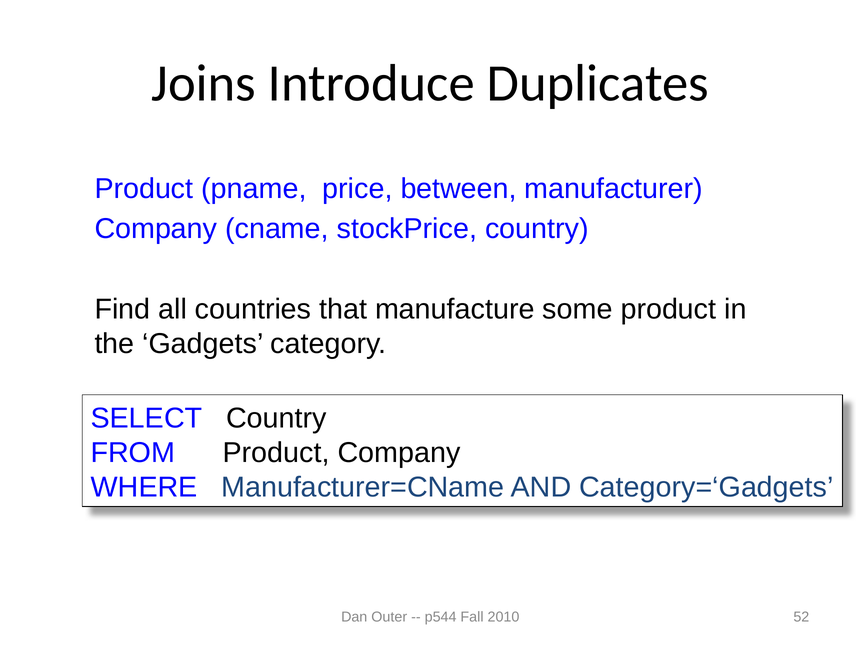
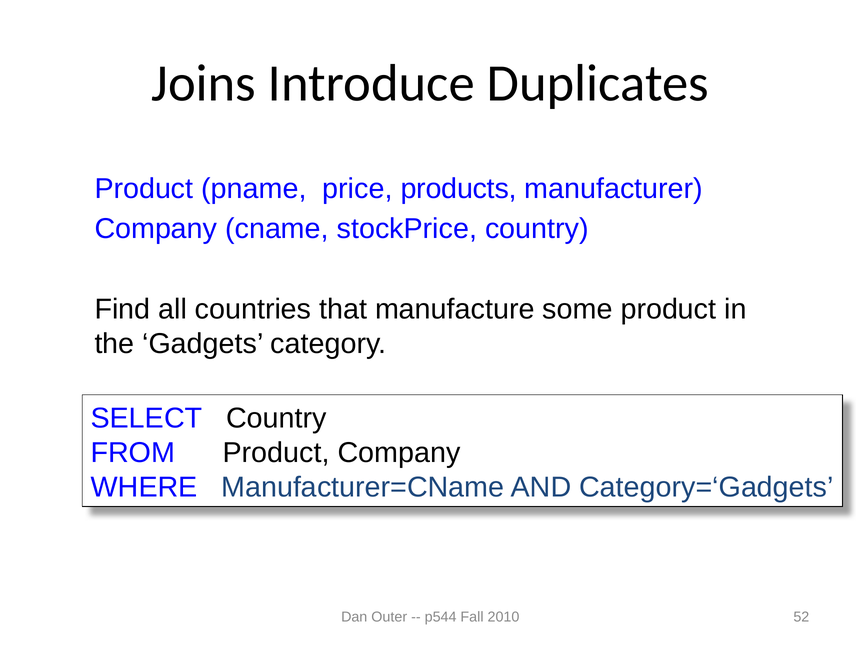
between: between -> products (459, 188)
